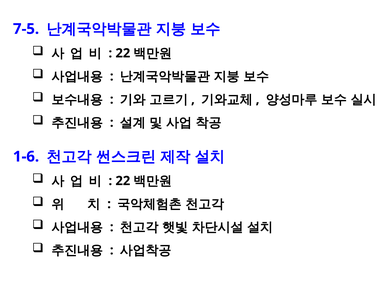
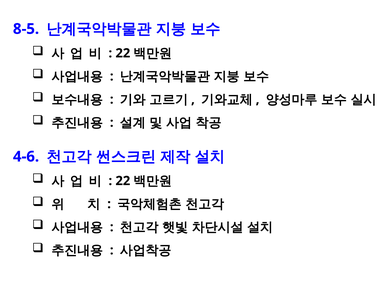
7-5: 7-5 -> 8-5 (26, 29)
1-6: 1-6 -> 4-6 (26, 157)
